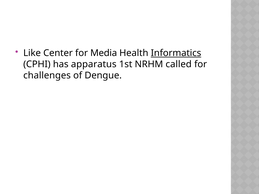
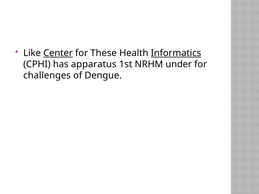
Center underline: none -> present (58, 53)
Media: Media -> These (104, 53)
called: called -> under (179, 64)
